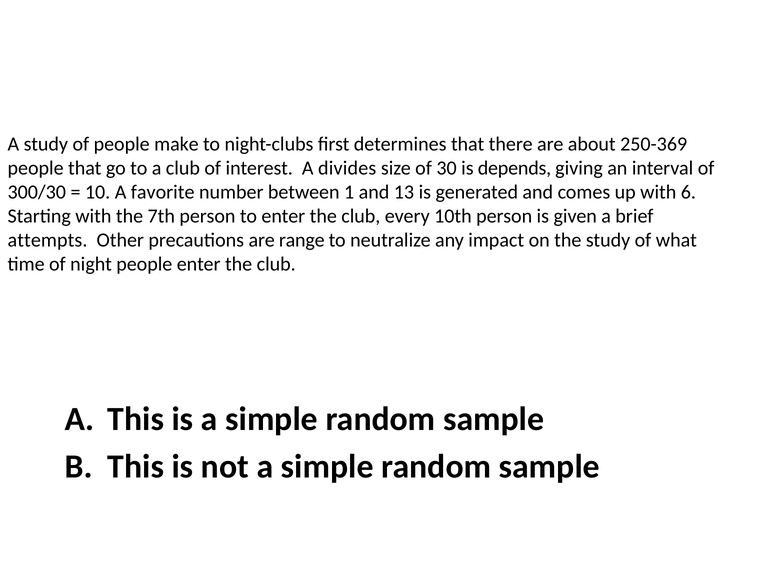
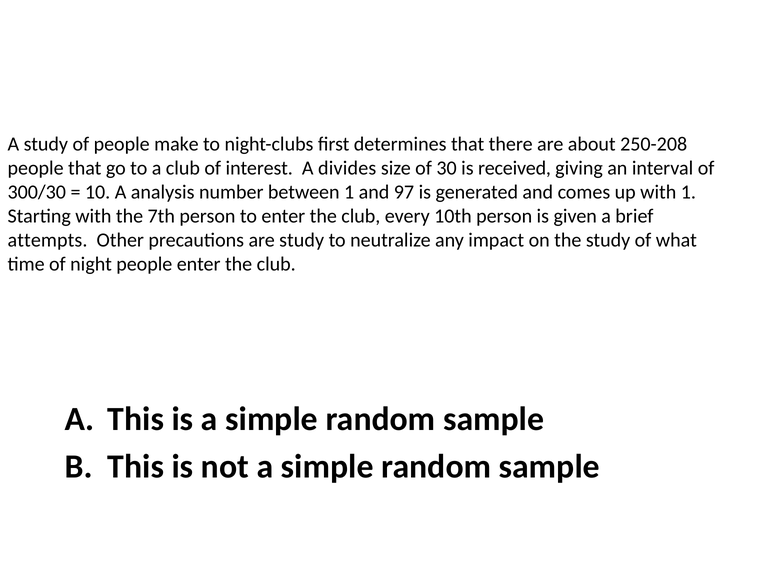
250-369: 250-369 -> 250-208 (654, 144)
depends: depends -> received (515, 168)
favorite: favorite -> analysis (163, 192)
13: 13 -> 97 (404, 192)
with 6: 6 -> 1 (688, 192)
are range: range -> study (302, 240)
